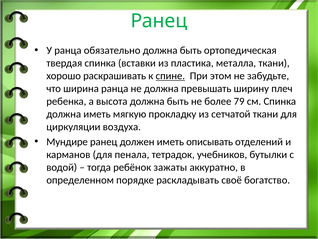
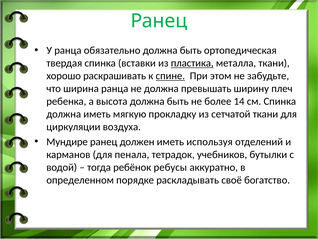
пластика underline: none -> present (192, 63)
79: 79 -> 14 (239, 101)
описывать: описывать -> используя (210, 141)
зажаты: зажаты -> ребусы (170, 167)
